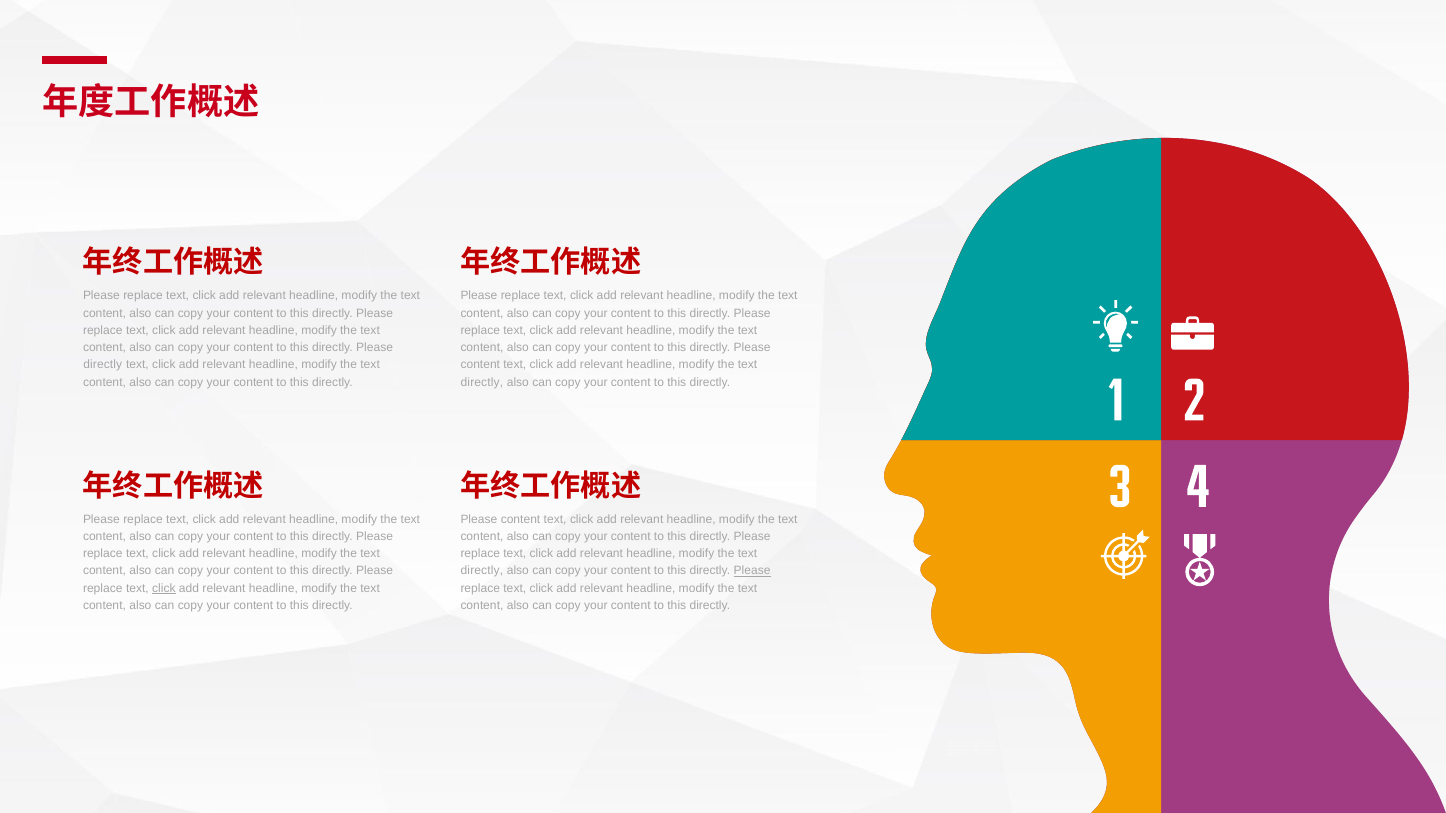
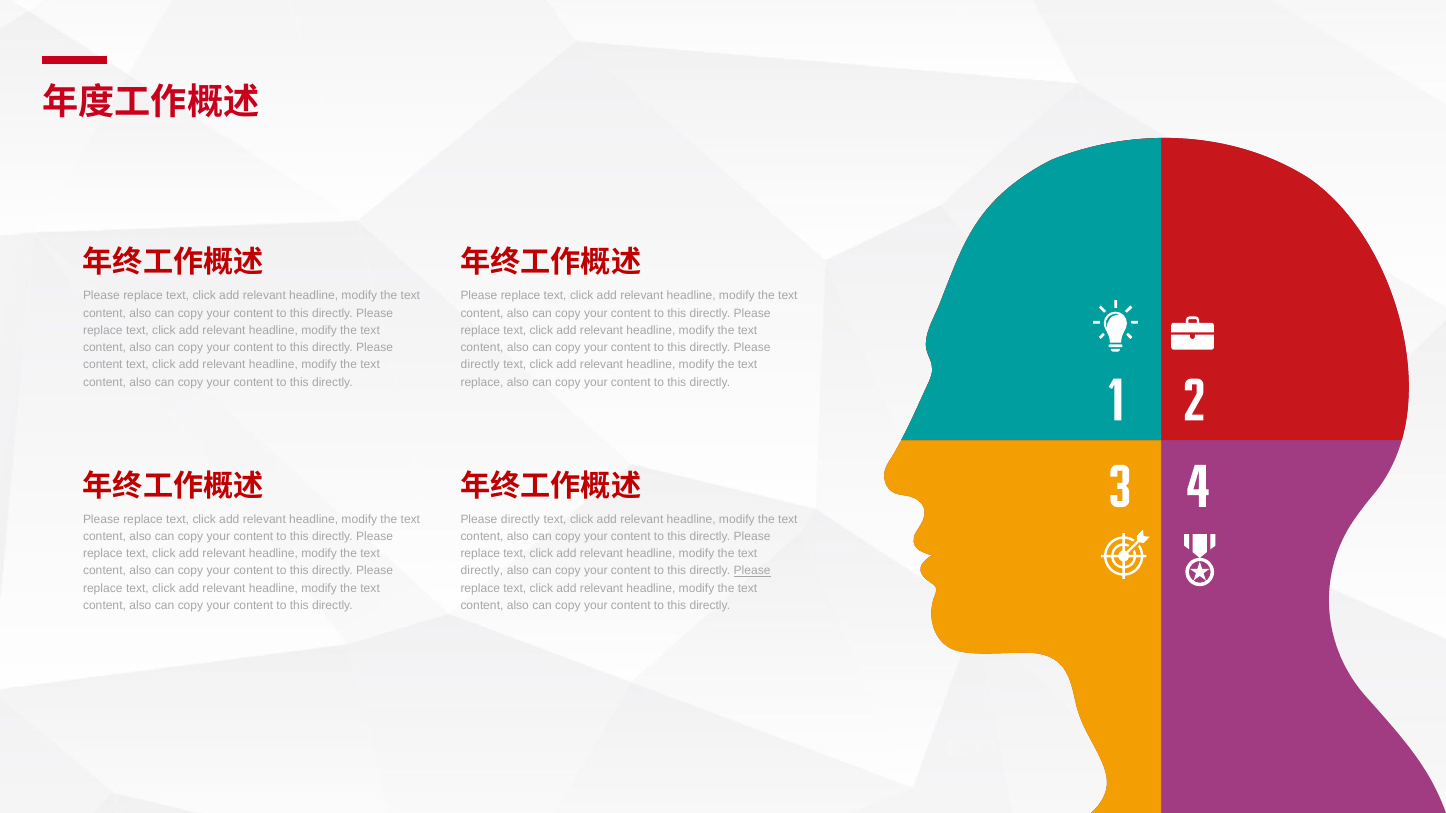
directly: directly -> content (103, 365)
content: content -> directly (480, 365)
directly: directly -> replace (482, 382)
content: content -> directly (520, 519)
click underline: present -> none (164, 589)
